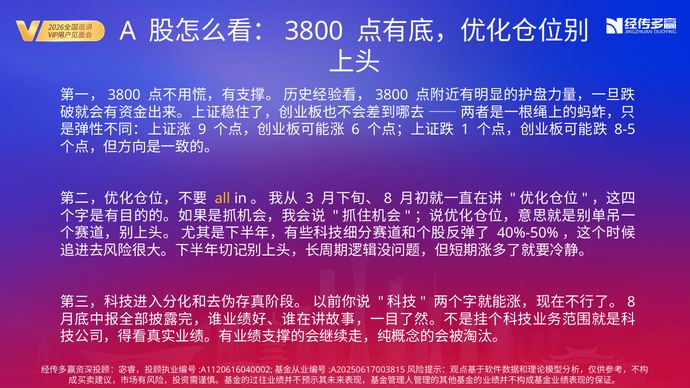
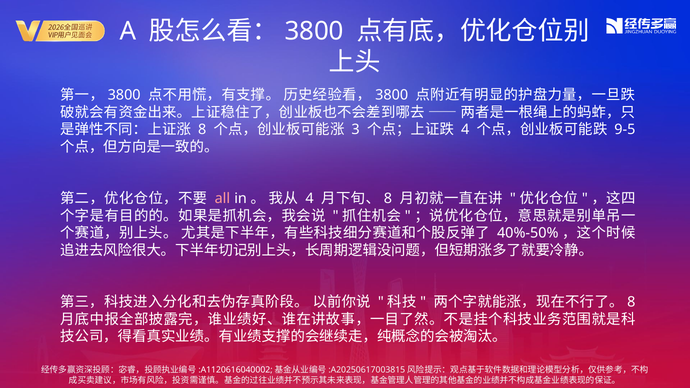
9: 9 -> 8 (202, 130)
6: 6 -> 3 (356, 130)
1: 1 -> 4 (465, 130)
8-5: 8-5 -> 9-5 (625, 130)
all colour: yellow -> pink (222, 199)
3: 3 -> 4 (310, 199)
